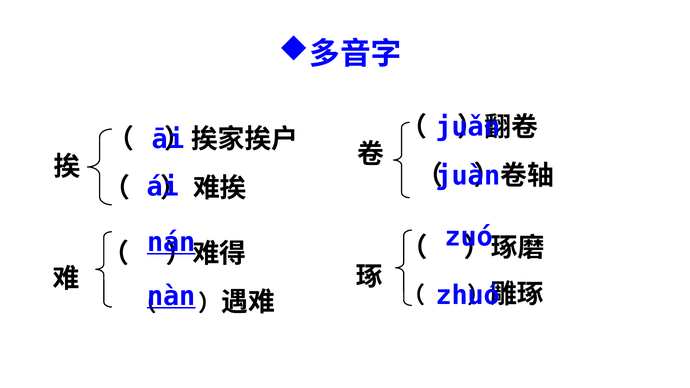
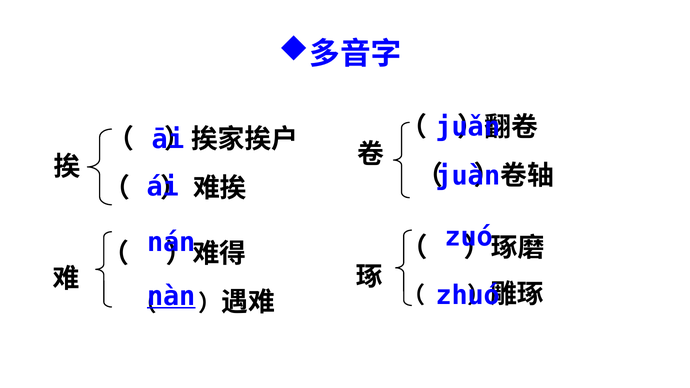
nán underline: present -> none (171, 242)
